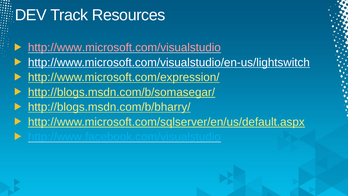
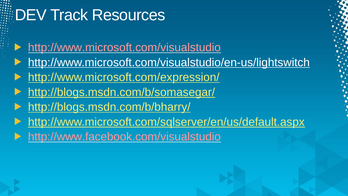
http://www.facebook.com/visualstudio colour: light blue -> pink (124, 137)
